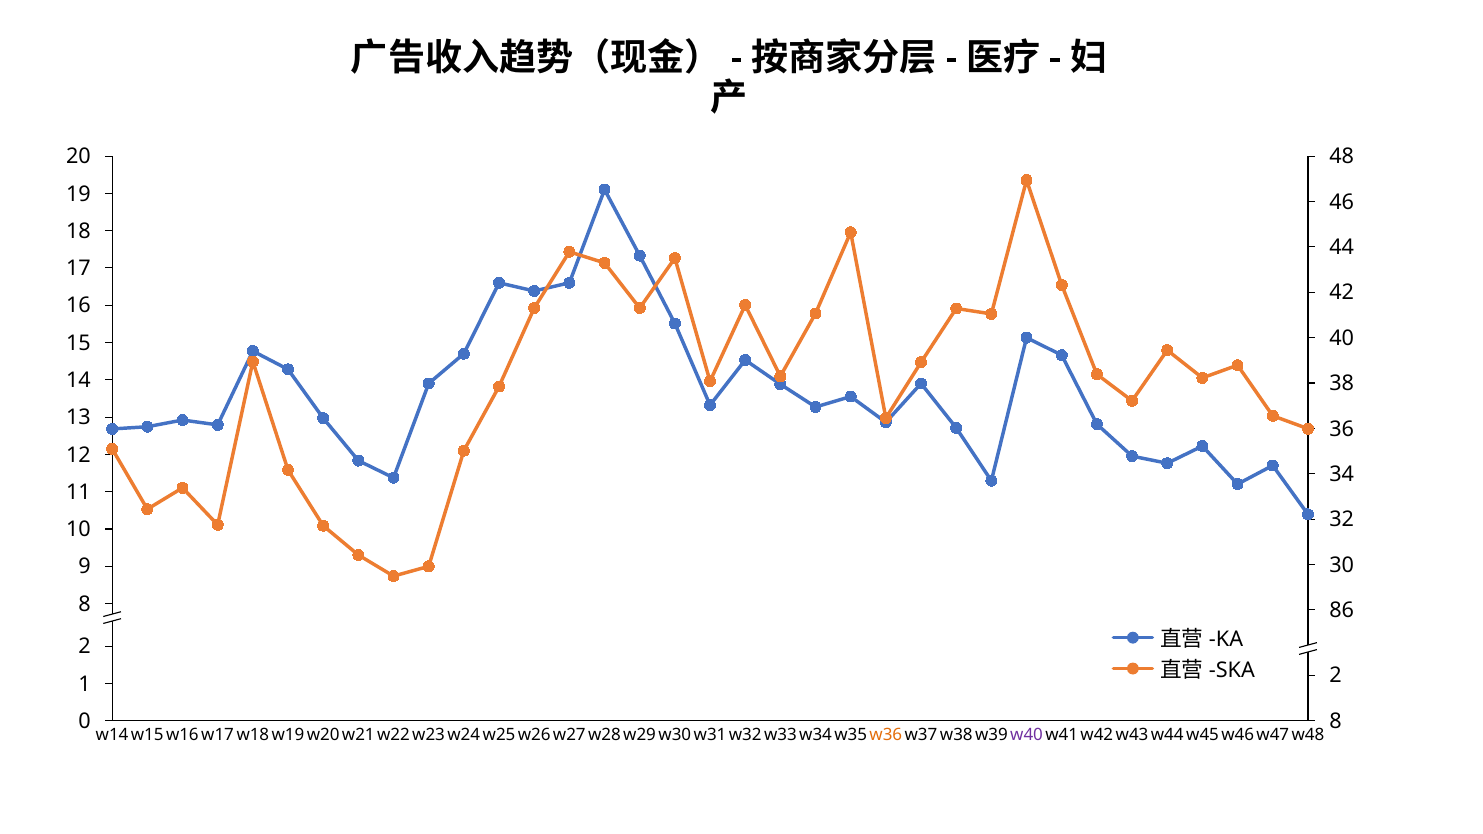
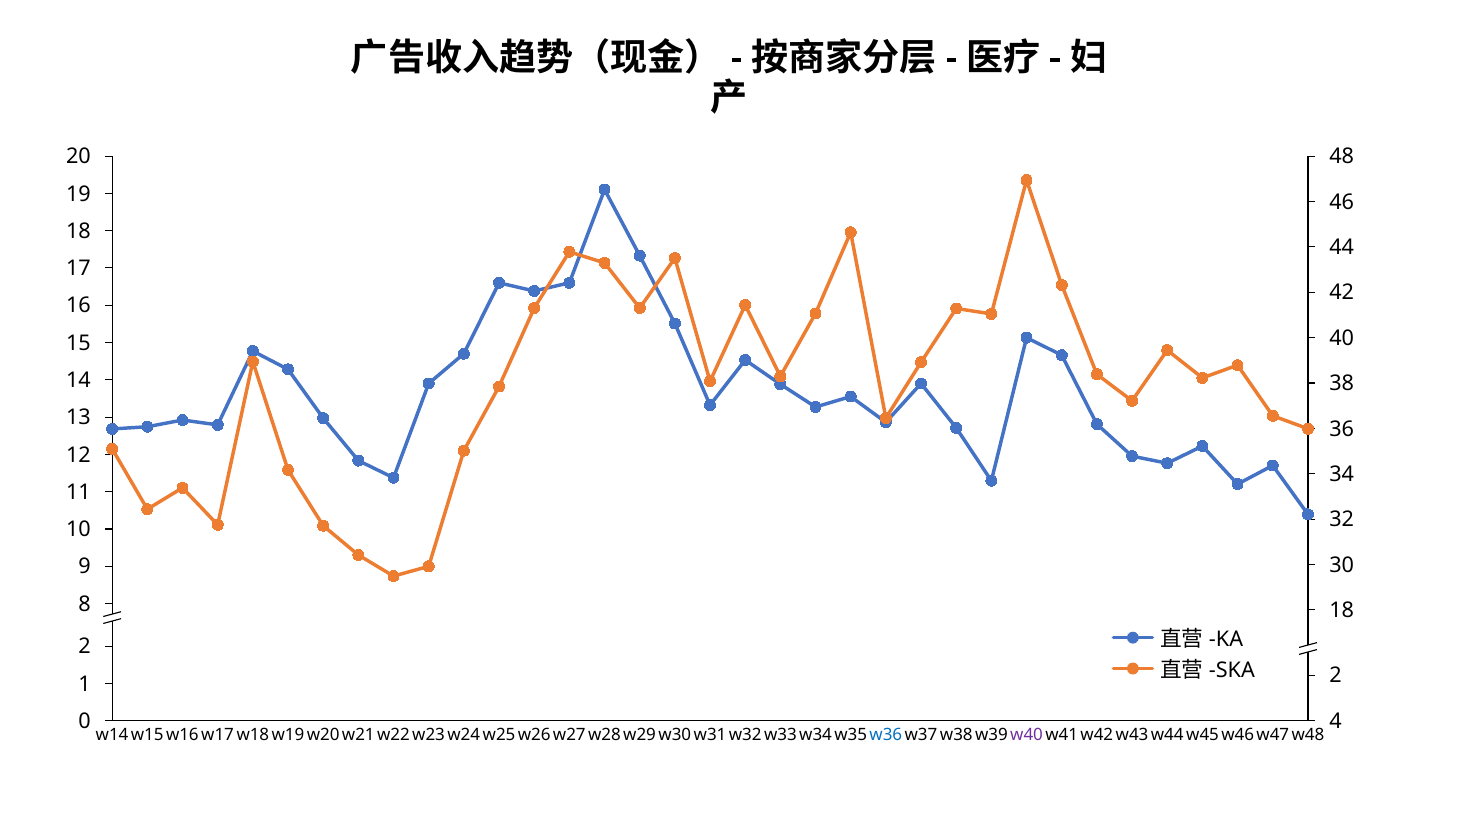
8 86: 86 -> 18 (1342, 611)
0 8: 8 -> 4 (1336, 721)
w36 colour: orange -> blue (886, 736)
